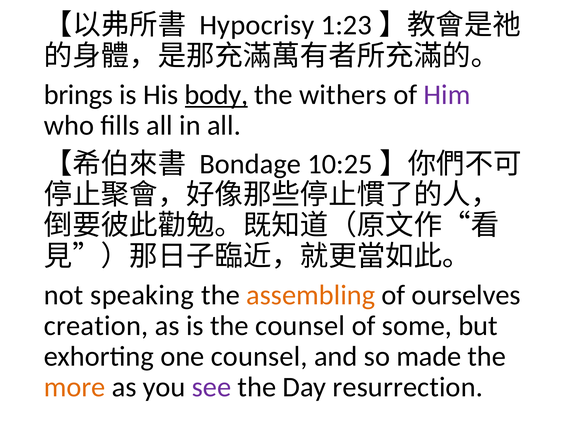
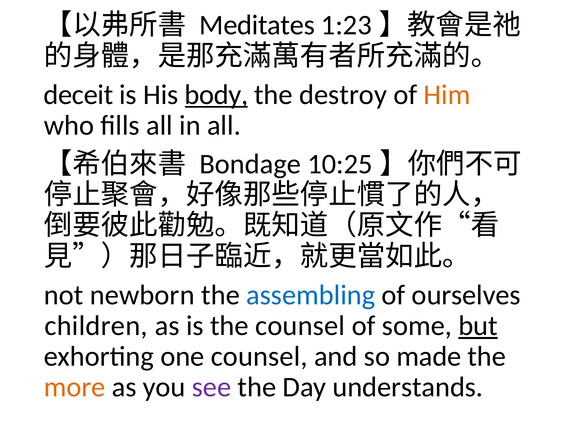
Hypocrisy: Hypocrisy -> Meditates (257, 25)
brings: brings -> deceit (78, 95)
withers: withers -> destroy (343, 95)
Him colour: purple -> orange (447, 95)
speaking: speaking -> newborn (142, 295)
assembling colour: orange -> blue (311, 295)
creation: creation -> children (96, 326)
but underline: none -> present (478, 326)
resurrection: resurrection -> understands (408, 387)
